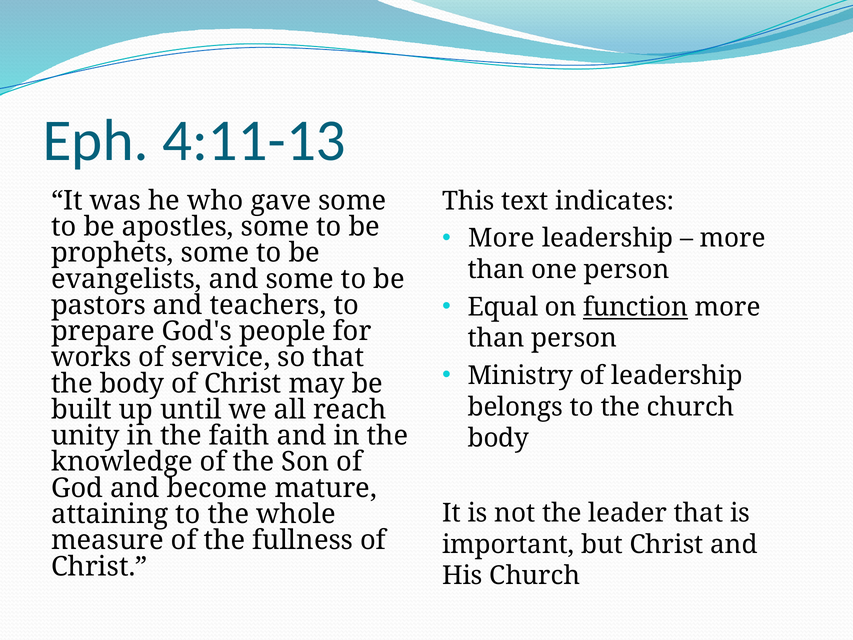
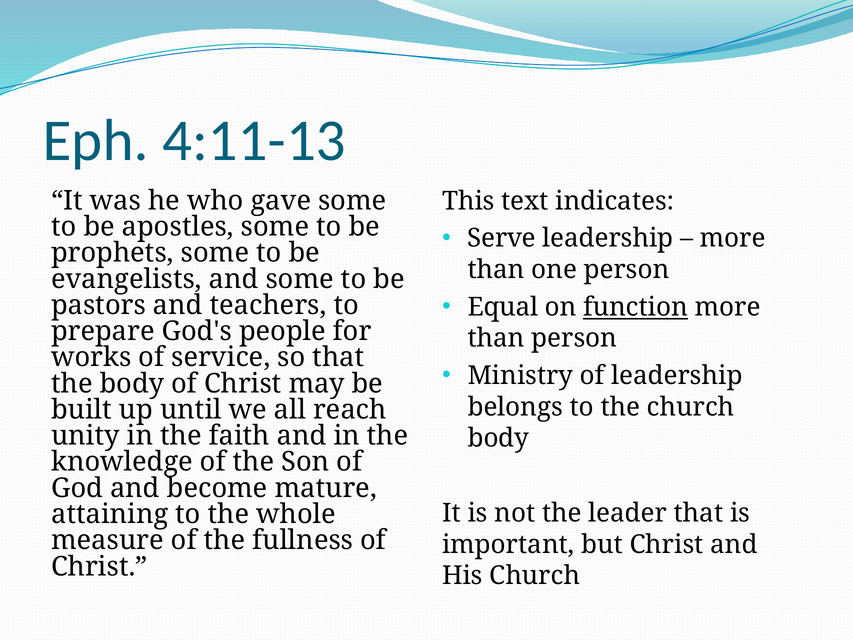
More: More -> Serve (502, 238)
